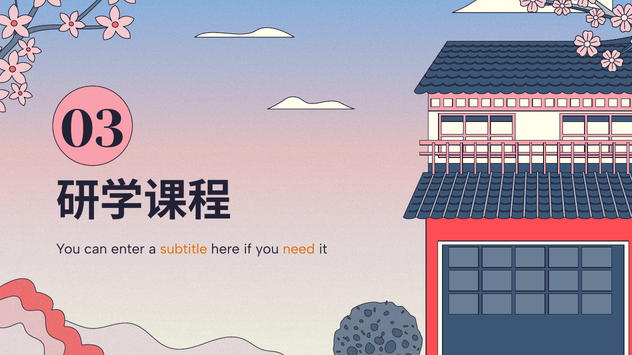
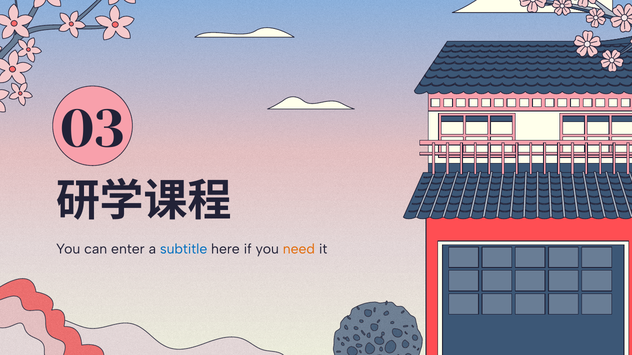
subtitle colour: orange -> blue (184, 249)
